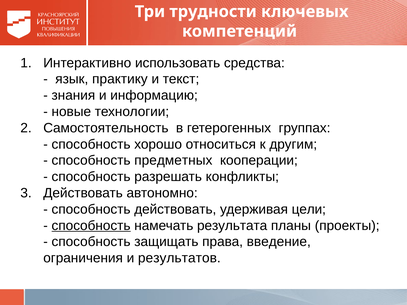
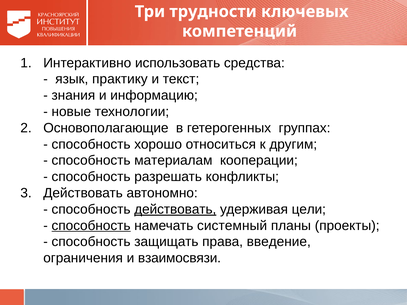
Самостоятельность: Самостоятельность -> Основополагающие (106, 128)
предметных: предметных -> материалам (173, 161)
действовать underline: none -> present (175, 209)
результата: результата -> системный (232, 226)
результатов: результатов -> взаимосвязи (179, 258)
